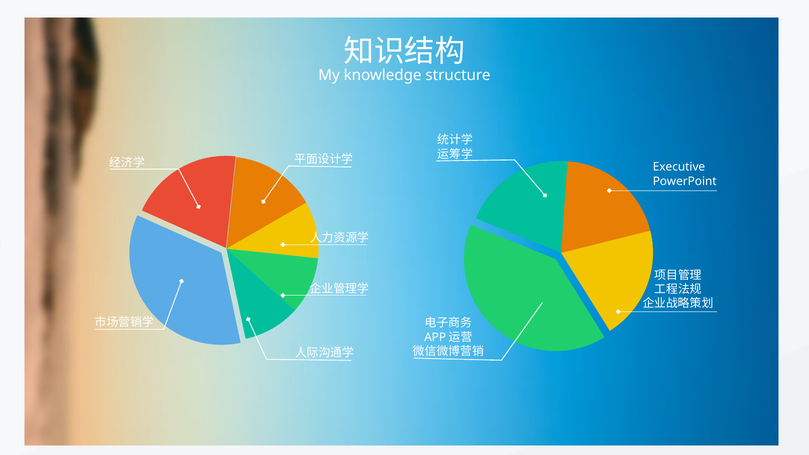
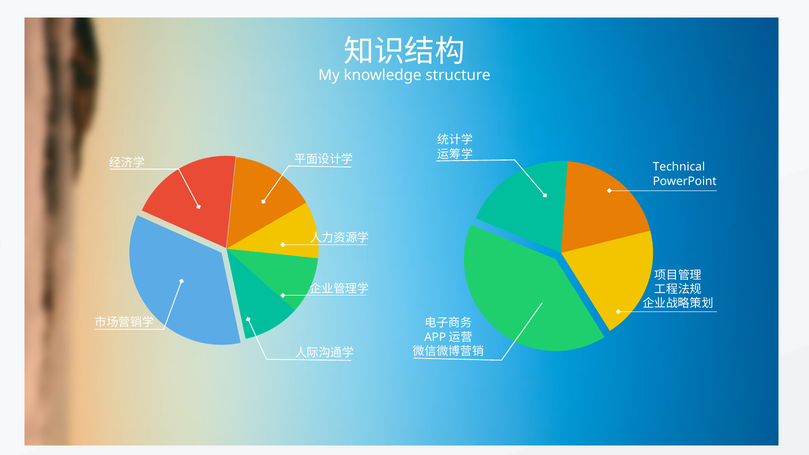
Executive: Executive -> Technical (679, 167)
